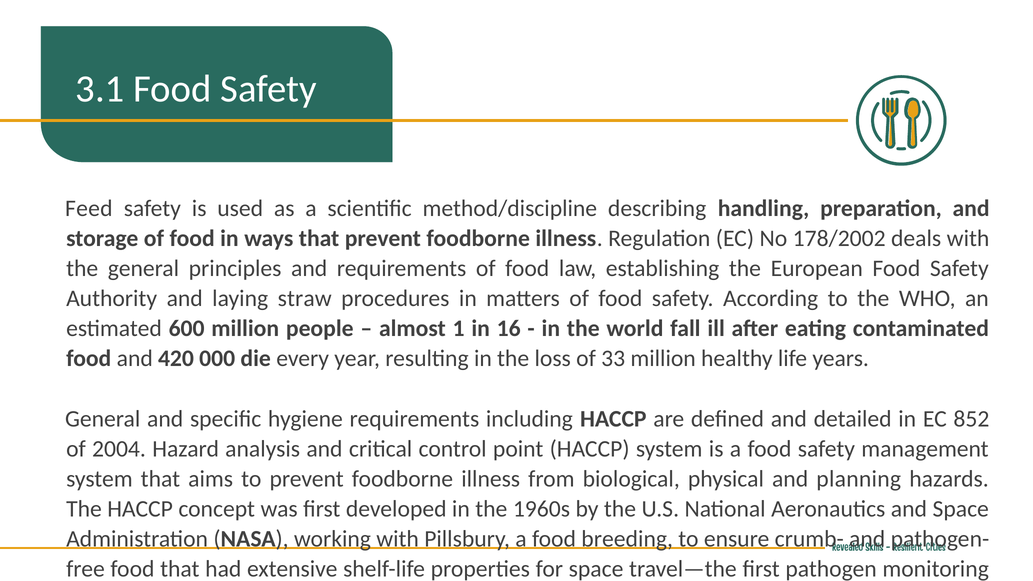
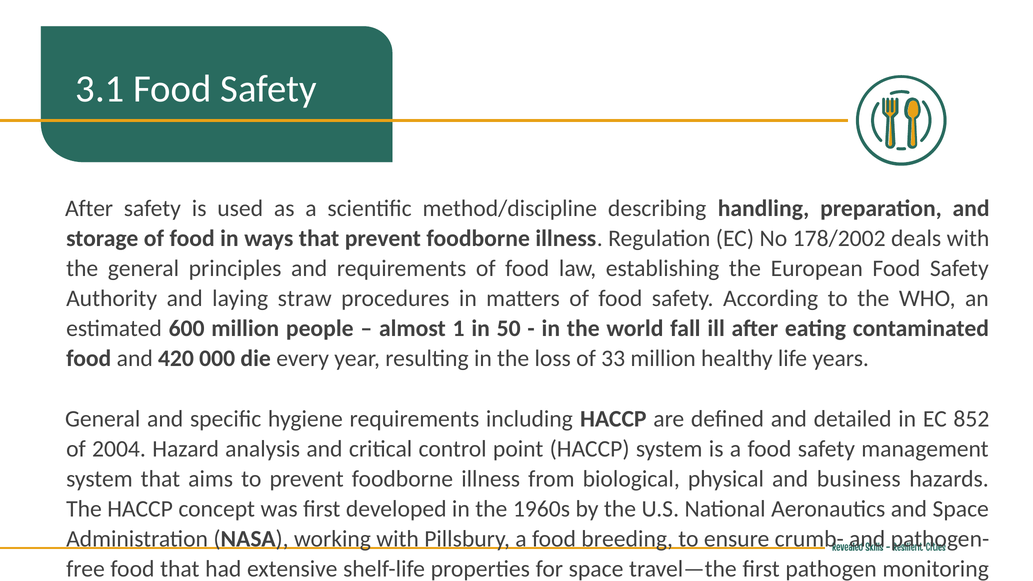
Feed: Feed -> After (89, 208)
16: 16 -> 50 (509, 329)
planning: planning -> business (859, 479)
